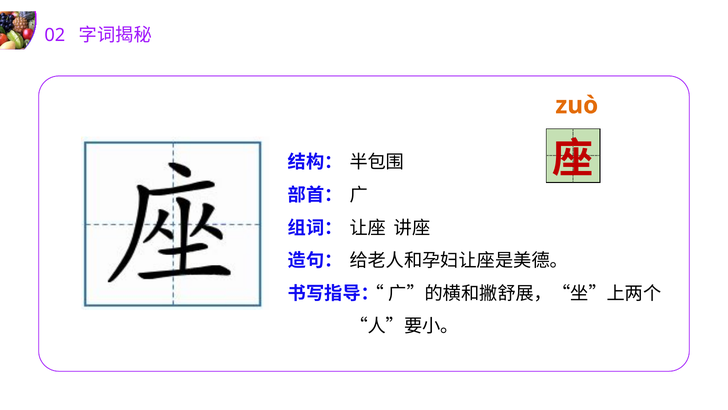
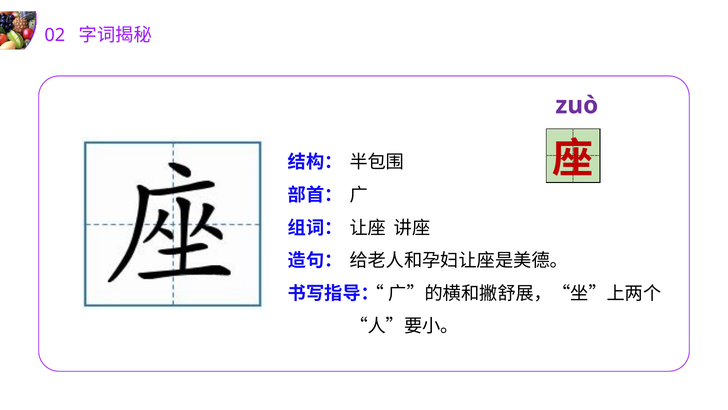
zuò colour: orange -> purple (577, 105)
